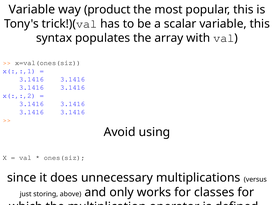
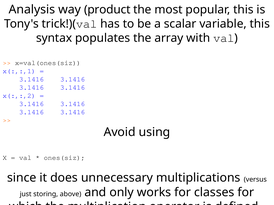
Variable: Variable -> Analysis (32, 10)
